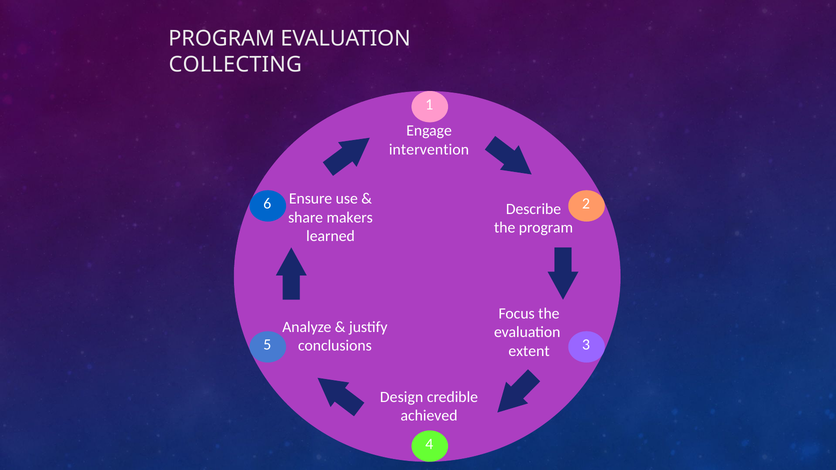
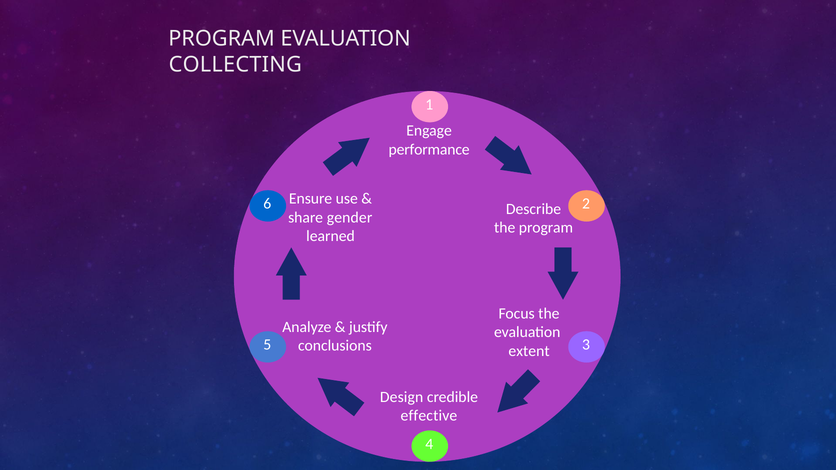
intervention: intervention -> performance (429, 150)
makers: makers -> gender (350, 217)
achieved: achieved -> effective (429, 416)
